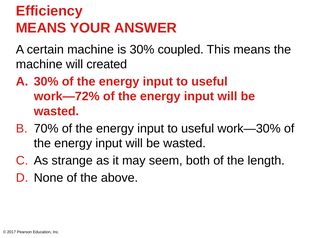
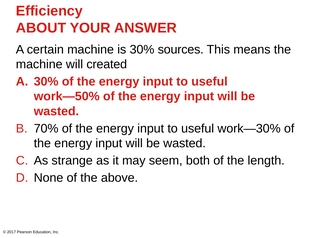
MEANS: MEANS -> ABOUT (41, 28)
coupled: coupled -> sources (181, 50)
work—72%: work—72% -> work—50% (67, 97)
